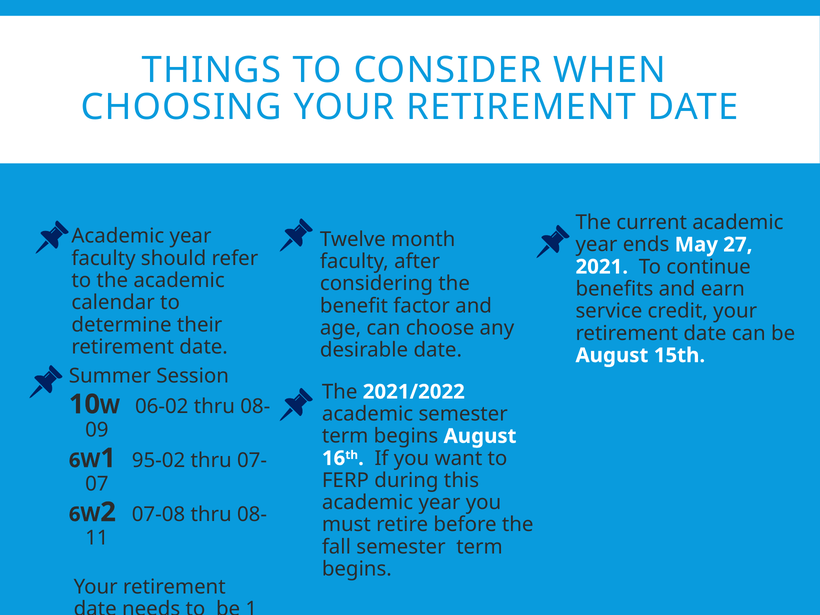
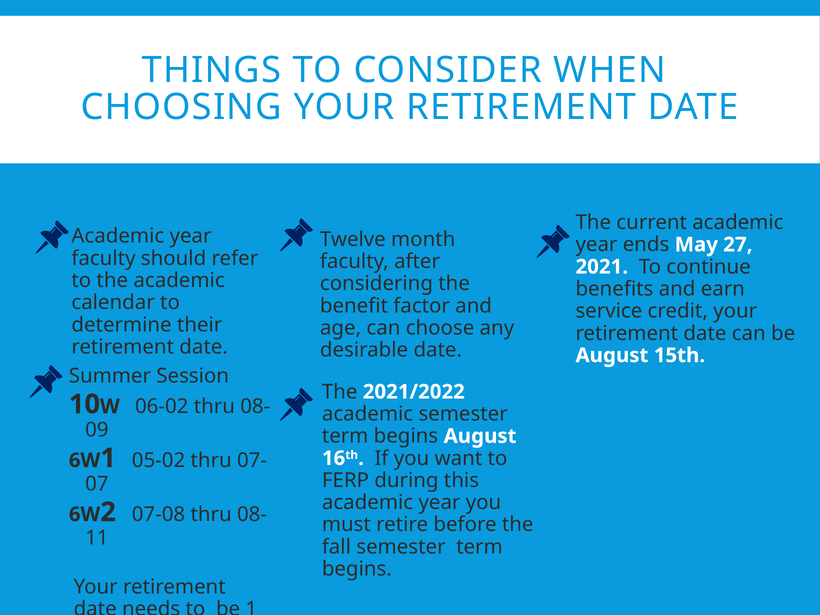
95-02: 95-02 -> 05-02 (159, 460)
